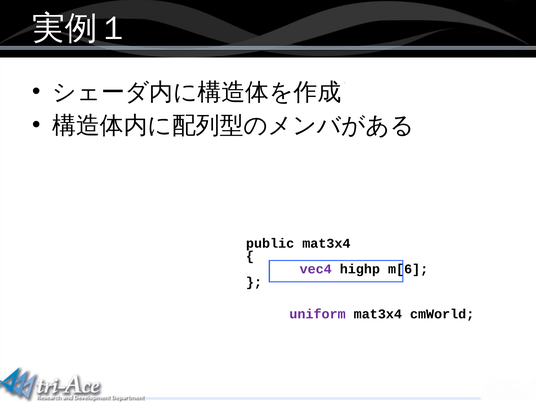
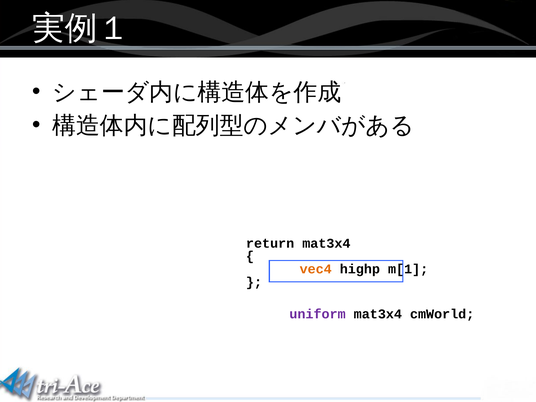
public: public -> return (270, 243)
vec4 colour: purple -> orange (316, 269)
m[6: m[6 -> m[1 (408, 269)
